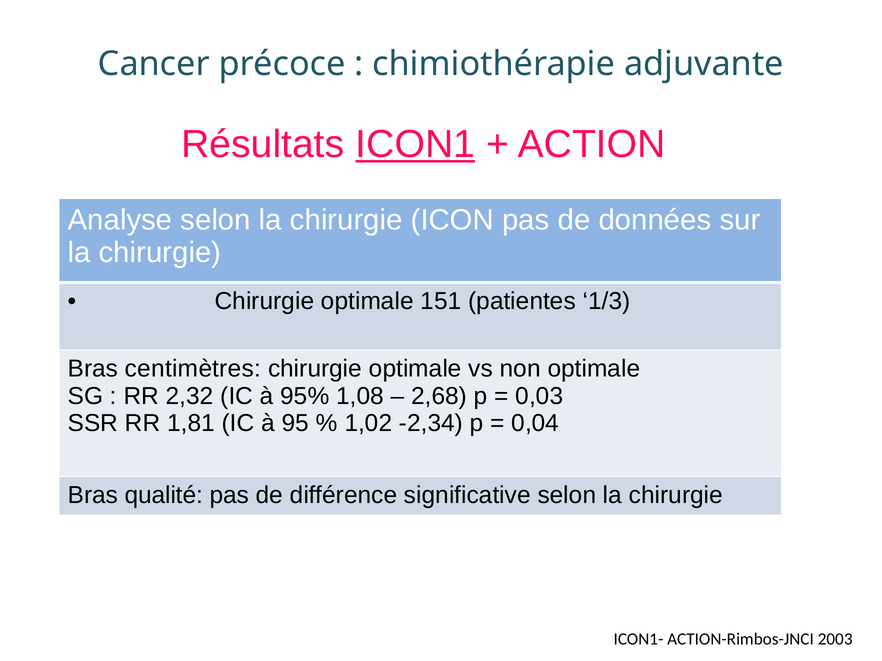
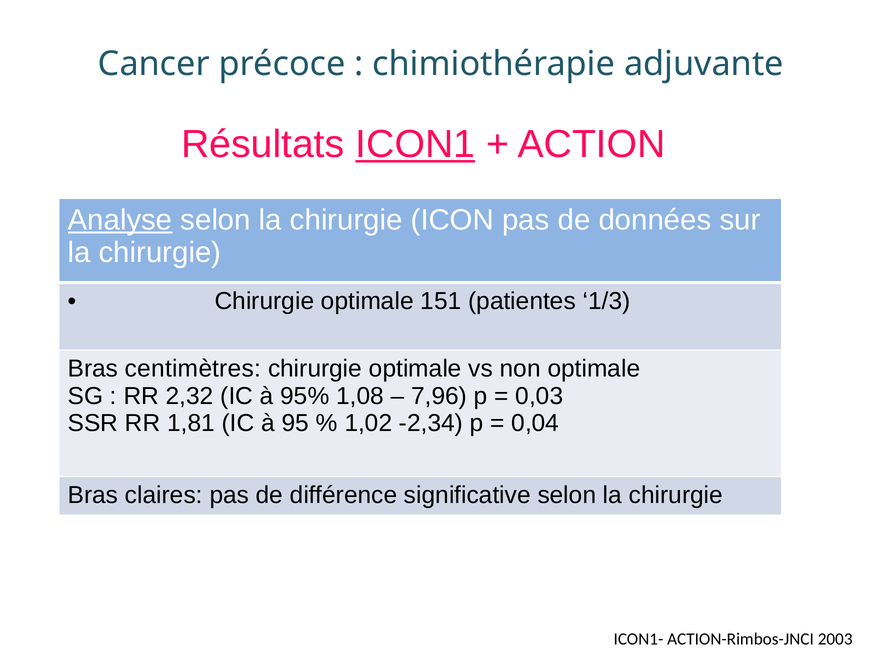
Analyse underline: none -> present (120, 220)
2,68: 2,68 -> 7,96 (439, 396)
qualité: qualité -> claires (164, 495)
